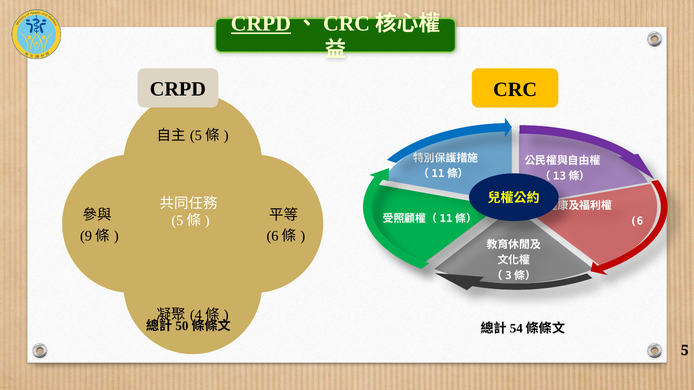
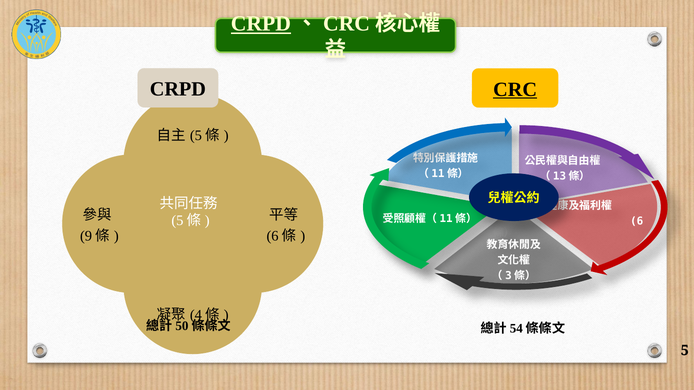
CRC underline: none -> present (515, 89)
